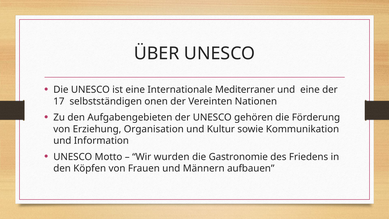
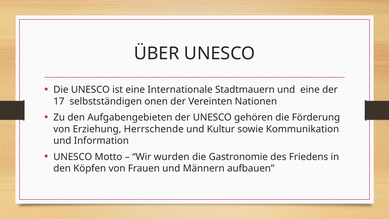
Mediterraner: Mediterraner -> Stadtmauern (245, 90)
Organisation: Organisation -> Herrschende (154, 129)
